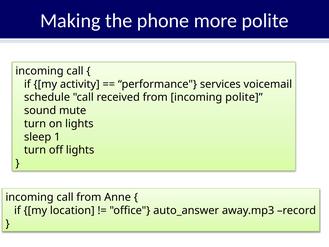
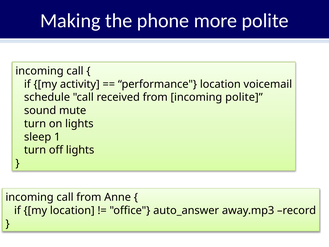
performance services: services -> location (220, 84)
